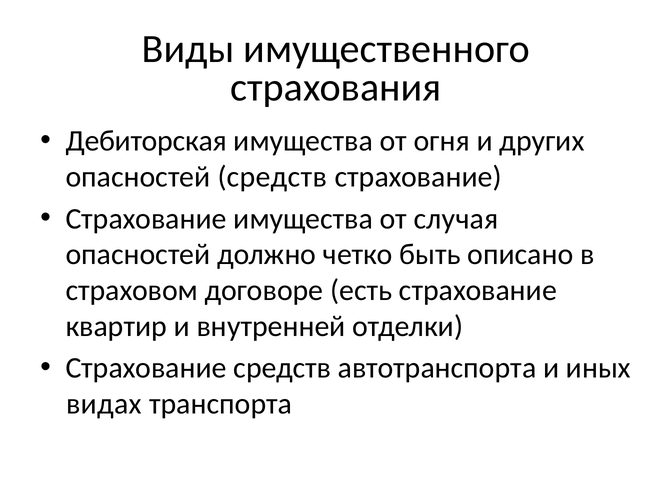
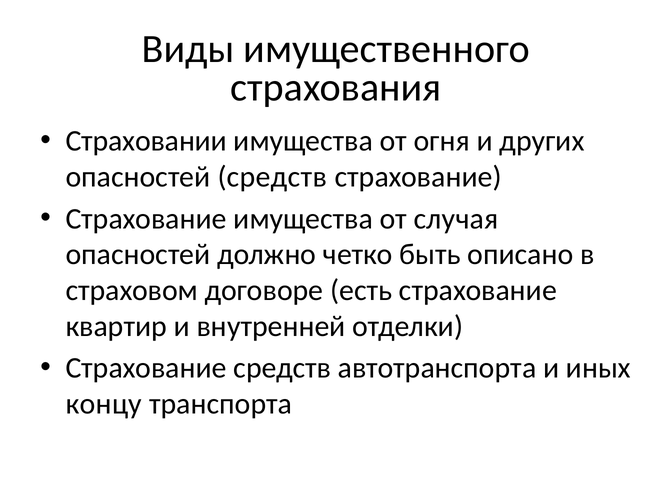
Дебиторская: Дебиторская -> Страховании (146, 141)
видах: видах -> концу (104, 404)
